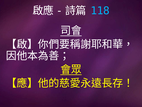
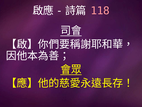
118 colour: light blue -> pink (100, 11)
